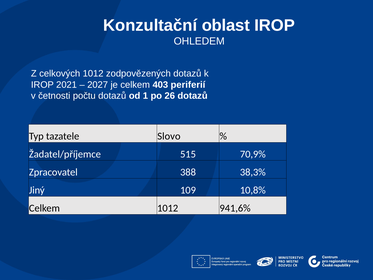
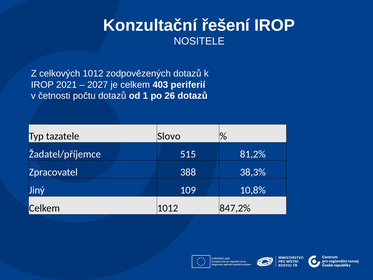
oblast: oblast -> řešení (226, 25)
OHLEDEM: OHLEDEM -> NOSITELE (199, 41)
70,9%: 70,9% -> 81,2% (253, 154)
941,6%: 941,6% -> 847,2% (235, 208)
